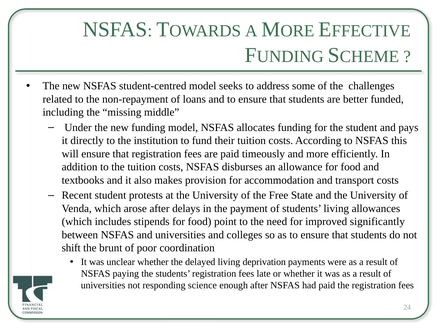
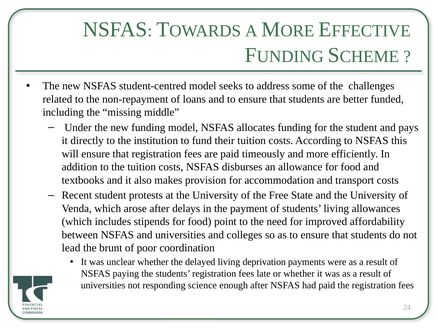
significantly: significantly -> affordability (377, 221)
shift: shift -> lead (71, 248)
